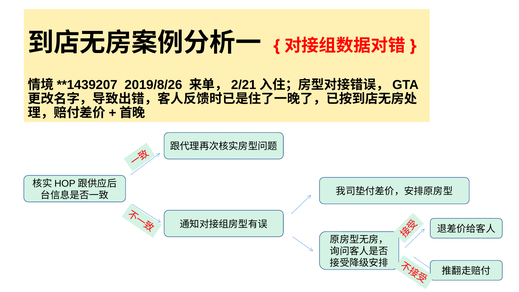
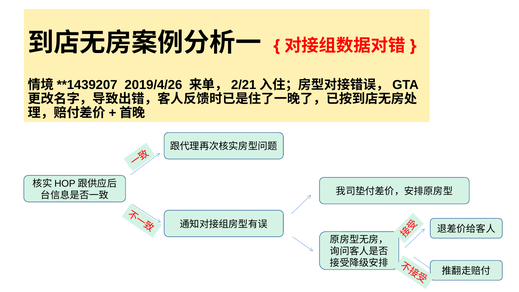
2019/8/26: 2019/8/26 -> 2019/4/26 (153, 85)
